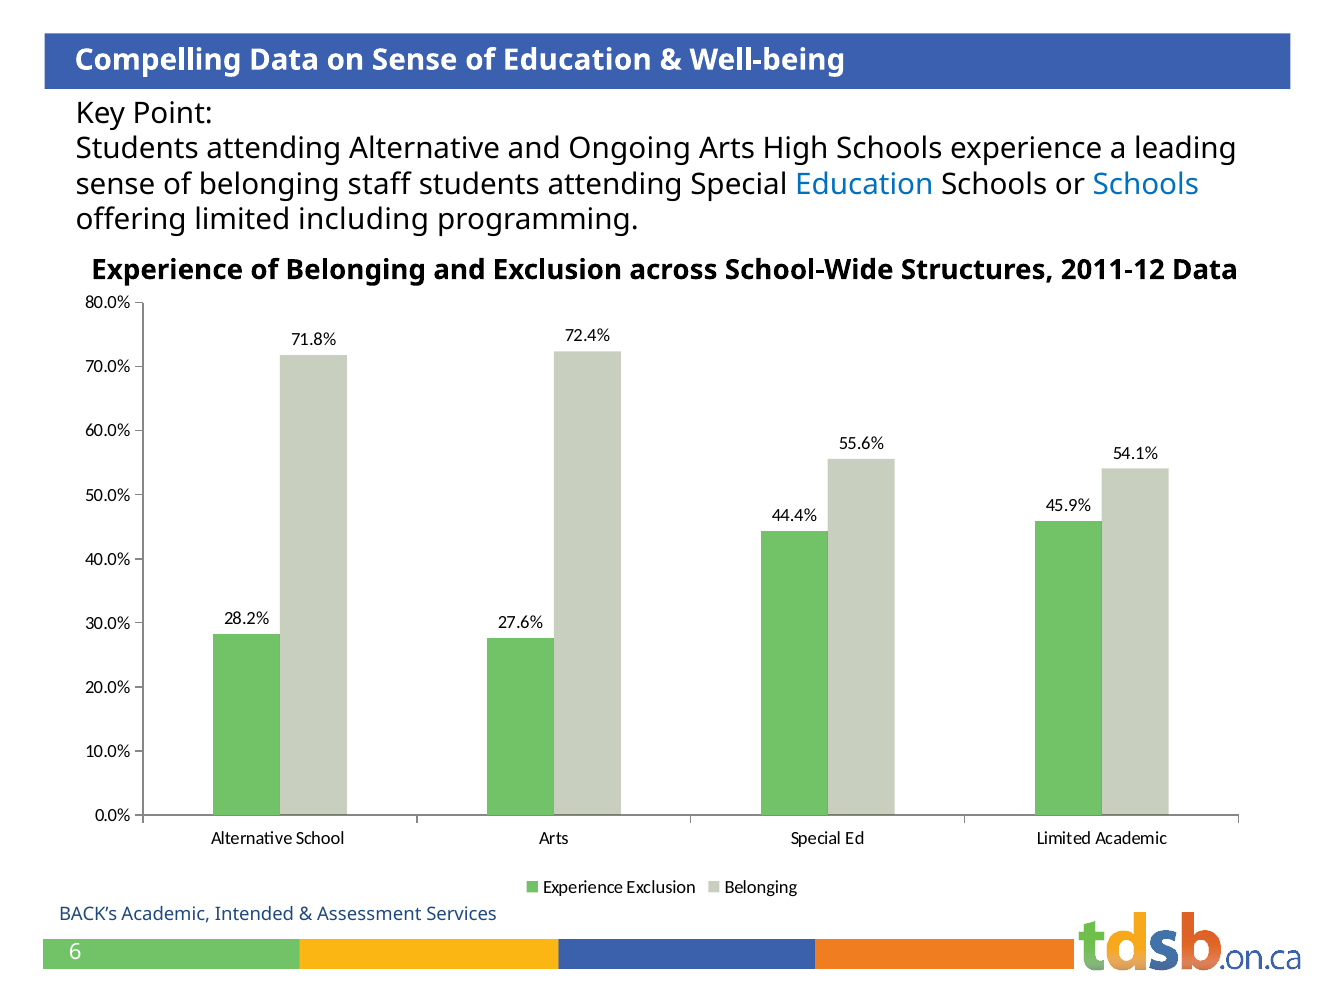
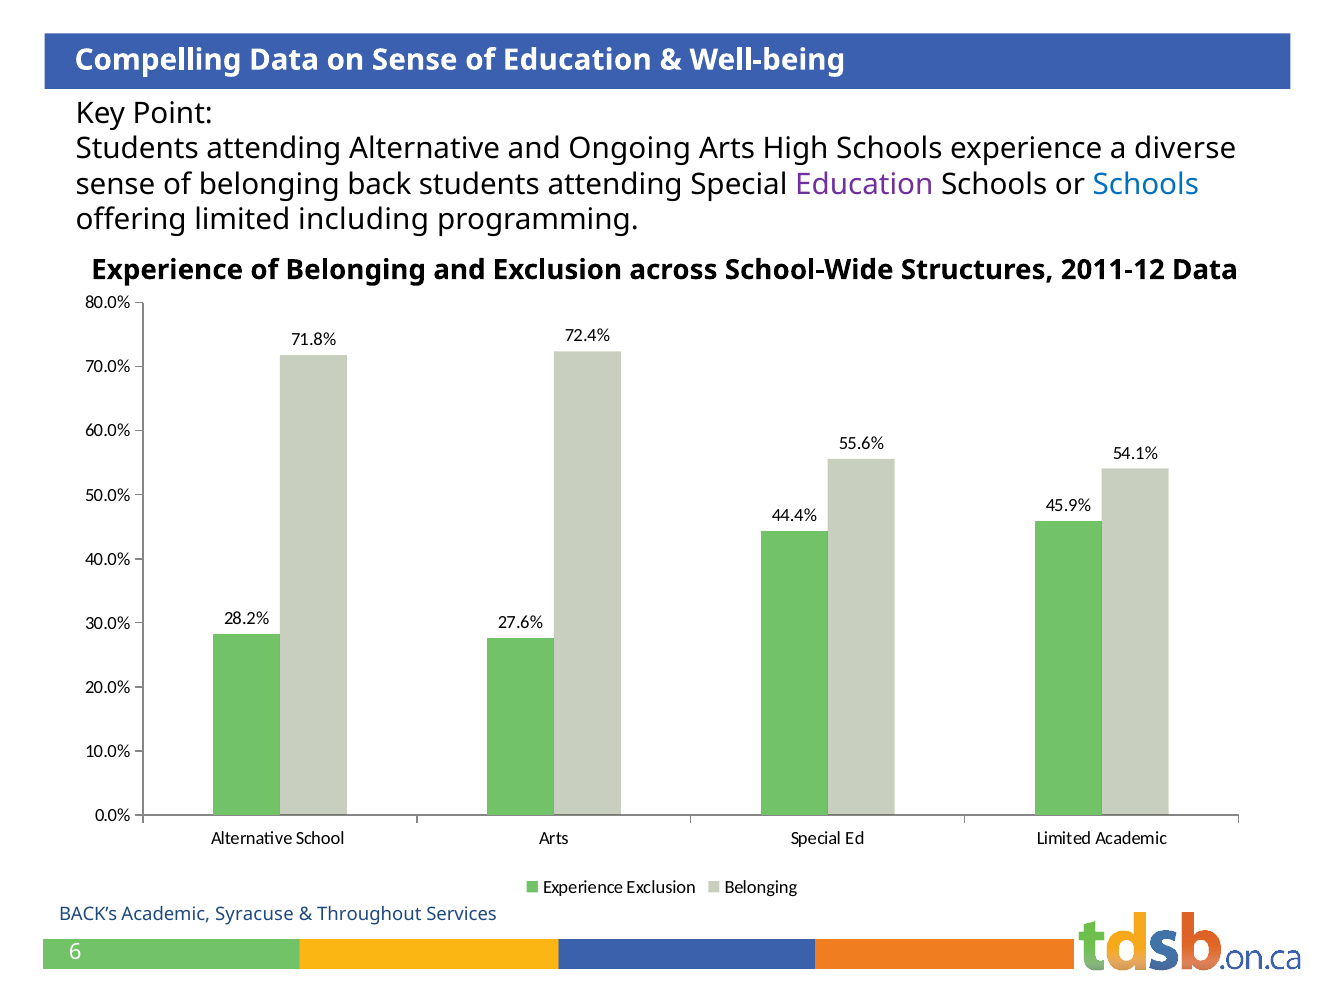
leading: leading -> diverse (1185, 149)
staff: staff -> back (379, 185)
Education colour: blue -> purple (864, 185)
Intended: Intended -> Syracuse (254, 915)
Assessment: Assessment -> Throughout (369, 915)
